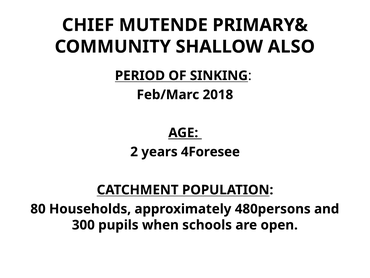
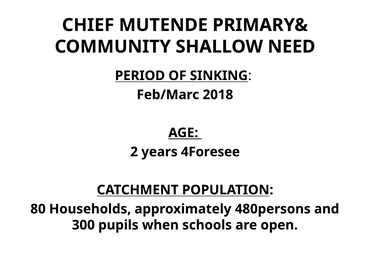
ALSO: ALSO -> NEED (291, 47)
